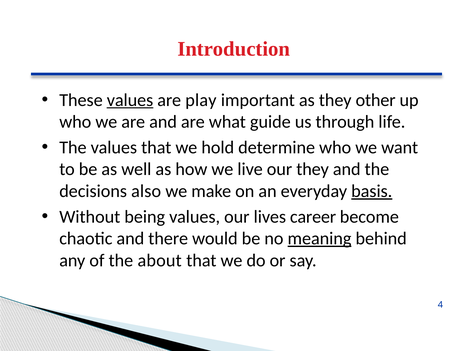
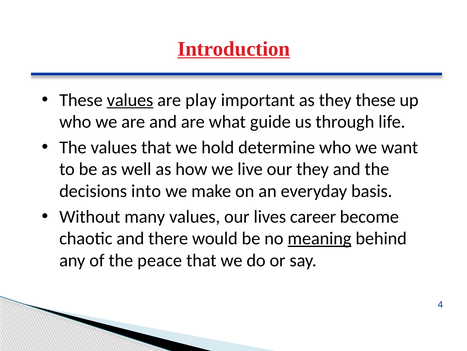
Introduction underline: none -> present (234, 49)
they other: other -> these (376, 100)
also: also -> into (146, 191)
basis underline: present -> none (372, 191)
being: being -> many (145, 216)
about: about -> peace (160, 260)
